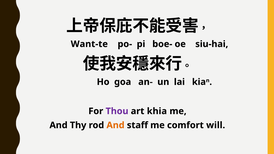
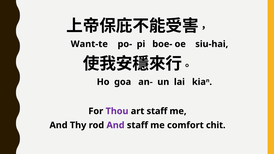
art khia: khia -> staff (157, 111)
And colour: orange -> purple (115, 125)
will: will -> chit (216, 125)
